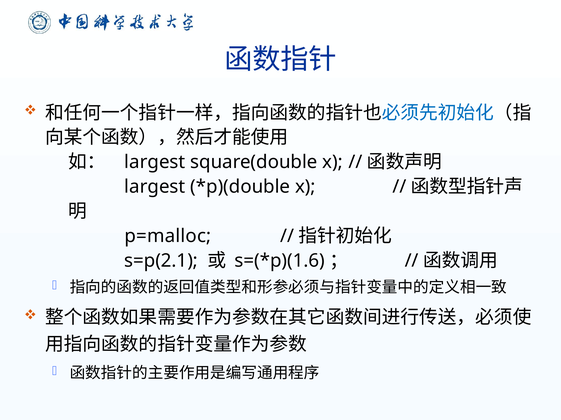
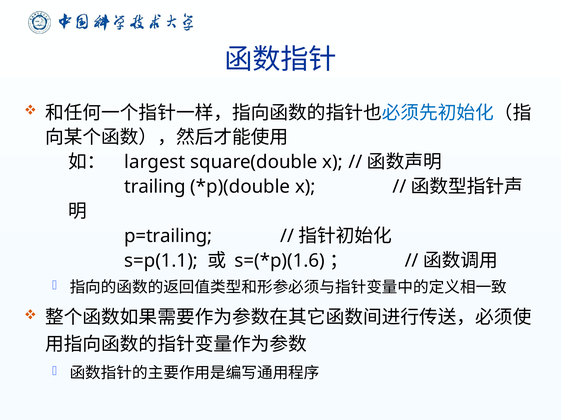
largest: largest -> trailing (155, 187)
p=malloc: p=malloc -> p=trailing (168, 236)
s=p(2.1: s=p(2.1 -> s=p(1.1 (161, 261)
